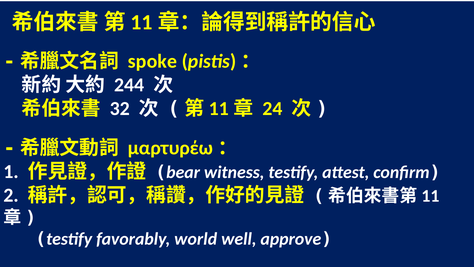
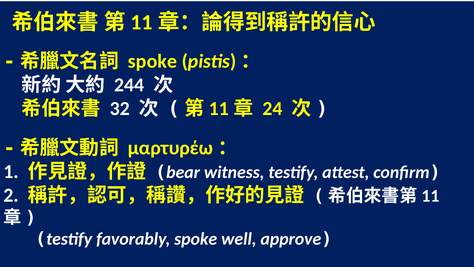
favorably world: world -> spoke (196, 239)
